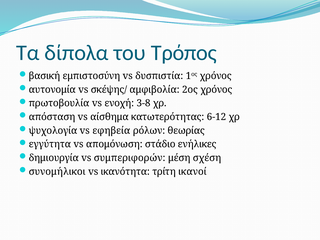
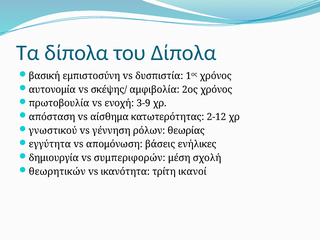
του Τρόπος: Τρόπος -> Δίπολα (184, 53)
3-8: 3-8 -> 3-9 (143, 103)
6-12: 6-12 -> 2-12 (216, 117)
ψυχολογία: ψυχολογία -> γνωστικού (53, 131)
εφηβεία: εφηβεία -> γέννηση (111, 131)
στάδιο: στάδιο -> βάσεις (160, 144)
σχέση: σχέση -> σχολή (207, 158)
συνομήλικοι: συνομήλικοι -> θεωρητικών (57, 172)
